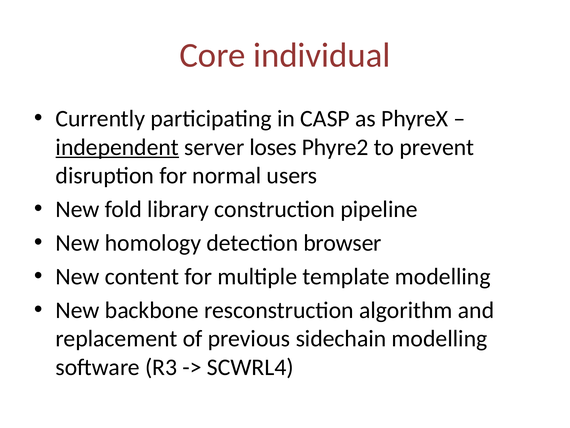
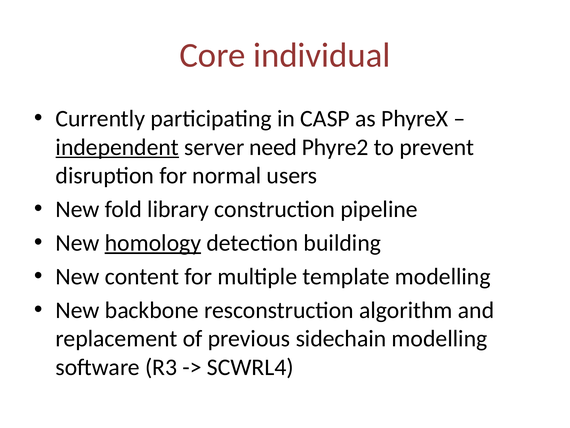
loses: loses -> need (273, 147)
homology underline: none -> present (153, 243)
browser: browser -> building (342, 243)
